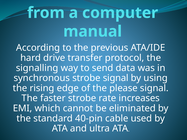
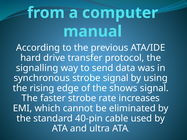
please: please -> shows (123, 88)
